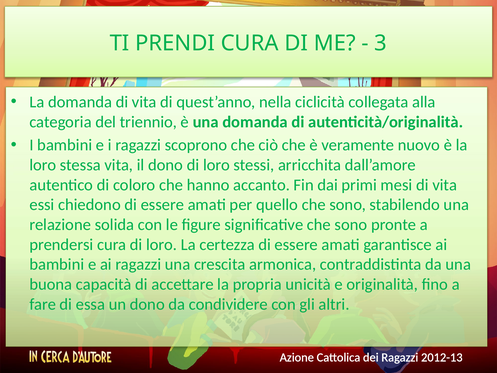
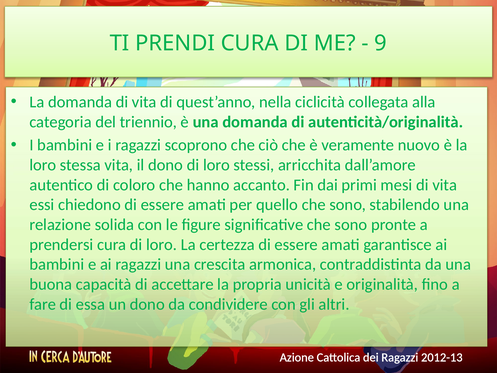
3: 3 -> 9 (381, 43)
